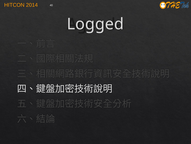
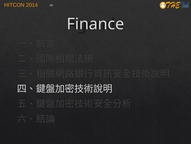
Logged: Logged -> Finance (95, 24)
